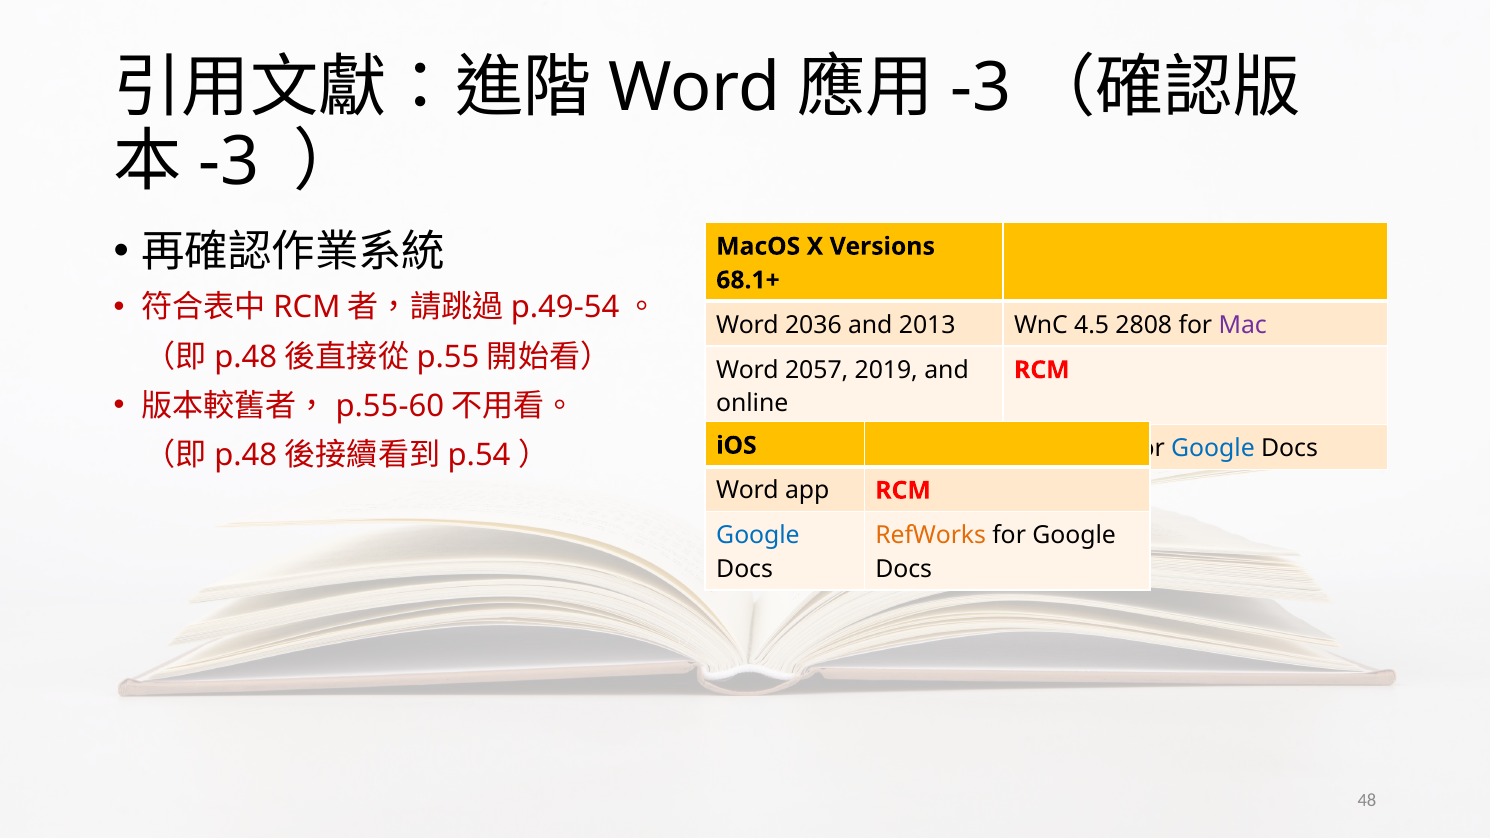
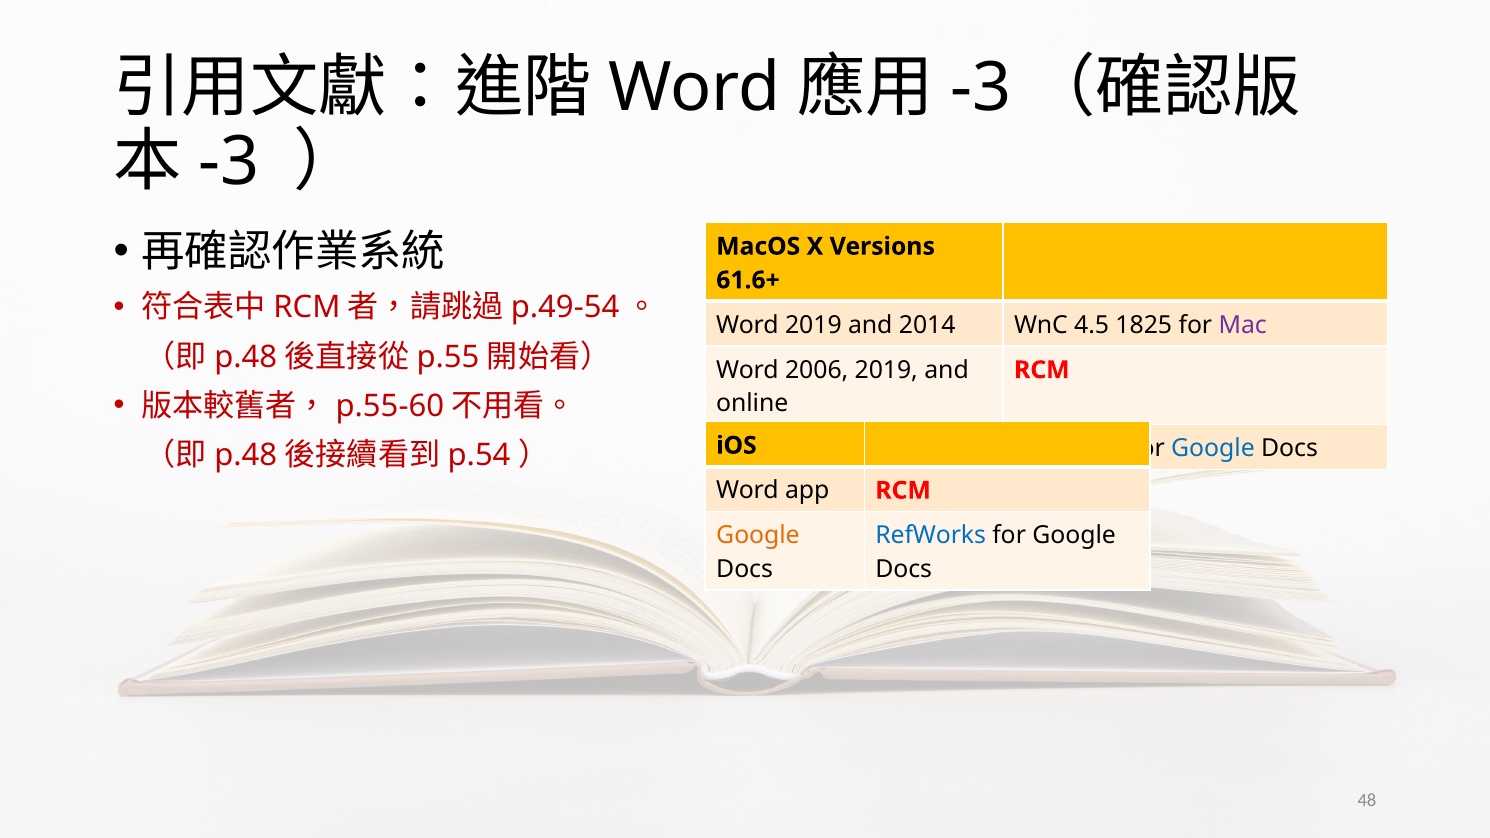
68.1+: 68.1+ -> 61.6+ (748, 280)
Word 2036: 2036 -> 2019 (813, 325)
2013: 2013 -> 2014 (927, 325)
2808: 2808 -> 1825 (1144, 325)
2057: 2057 -> 2006 (817, 370)
Google colour: blue -> orange (758, 535)
RefWorks colour: orange -> blue (931, 535)
